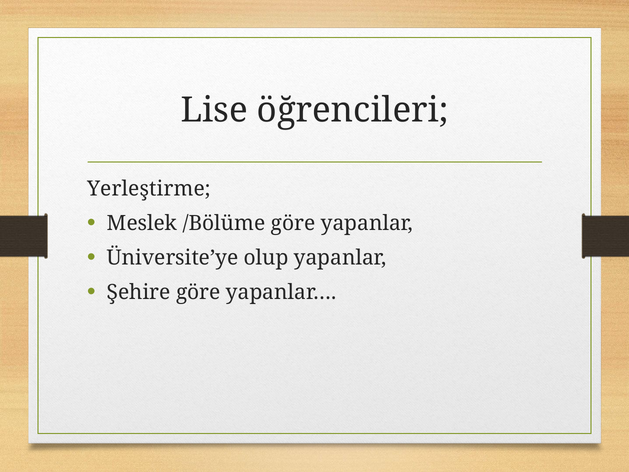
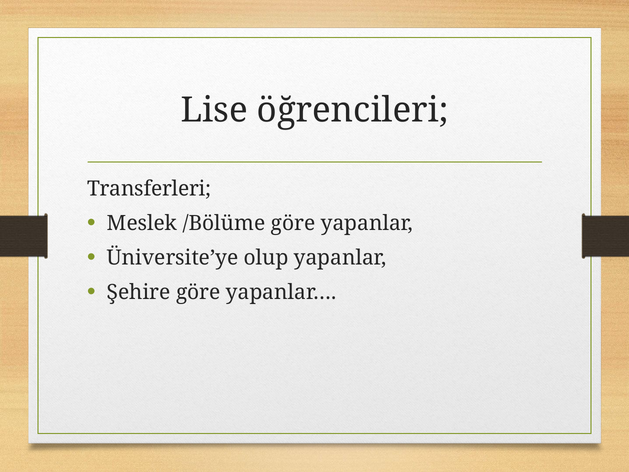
Yerleştirme: Yerleştirme -> Transferleri (149, 188)
